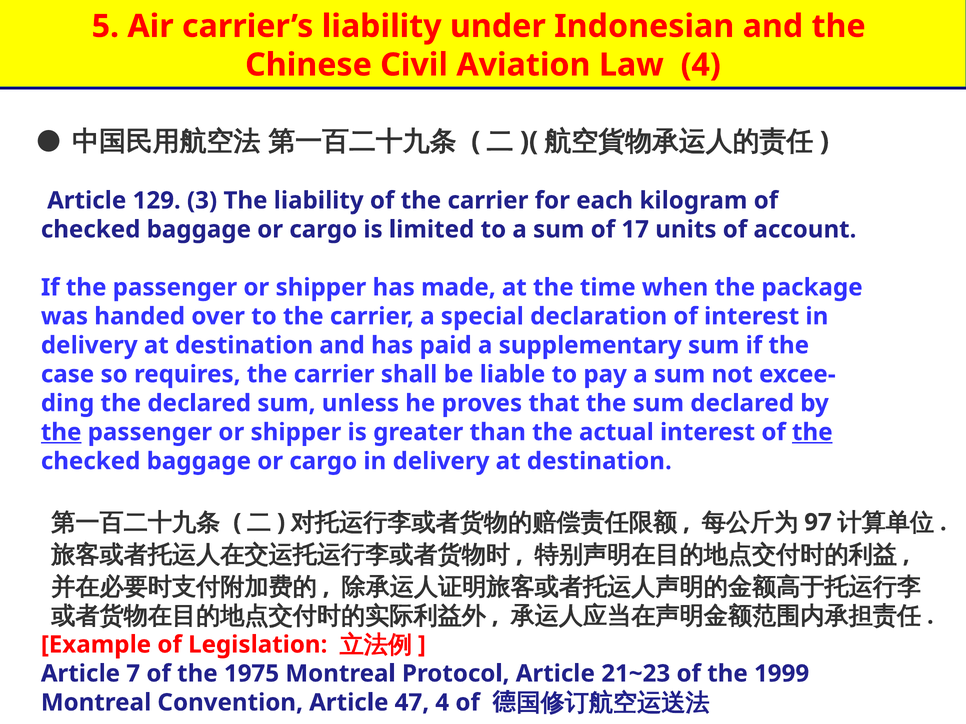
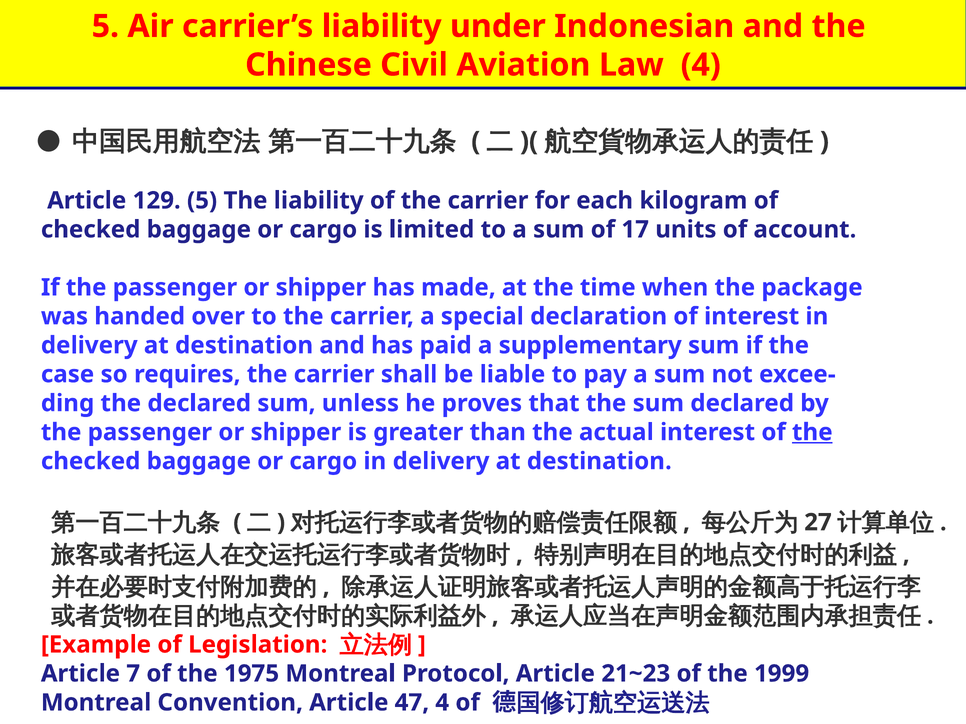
129 3: 3 -> 5 (202, 201)
the underline: present -> none (61, 433)
97: 97 -> 27 (818, 523)
